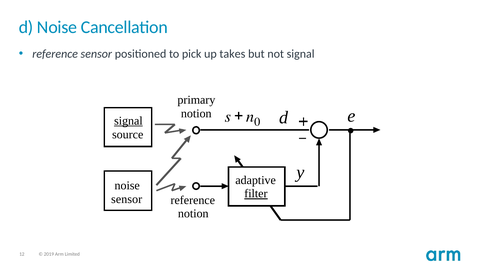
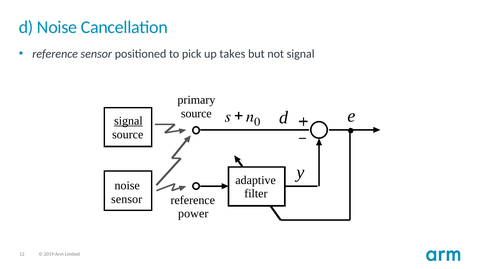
notion: notion -> source (196, 114)
filter underline: present -> none (256, 194)
notion: notion -> power (193, 214)
